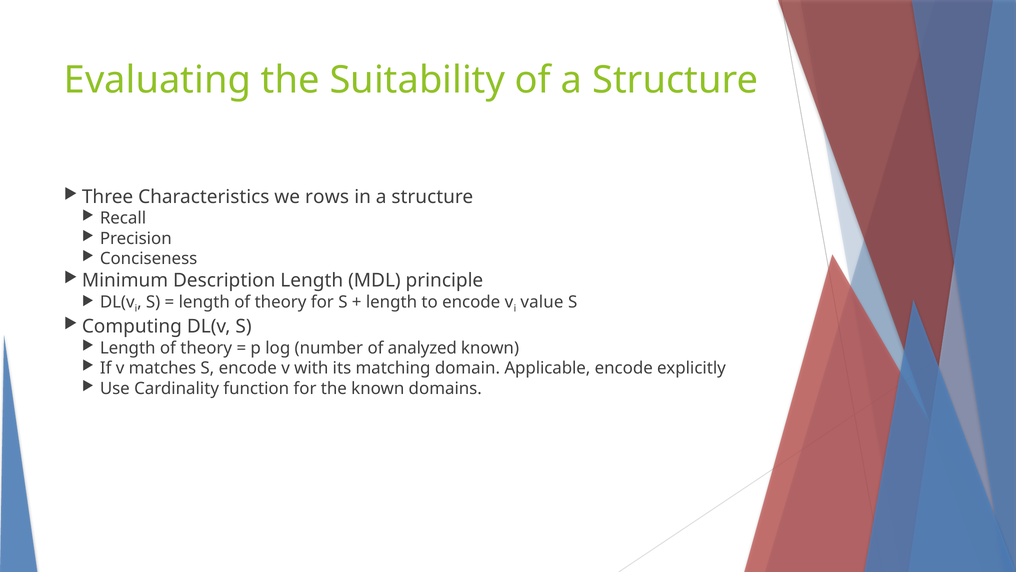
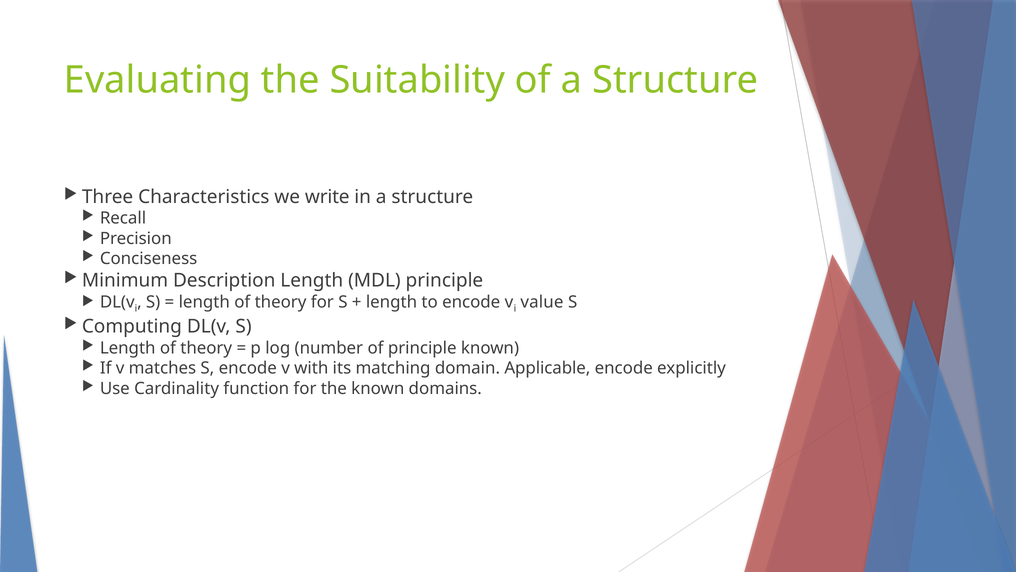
rows: rows -> write (327, 197)
of analyzed: analyzed -> principle (422, 348)
